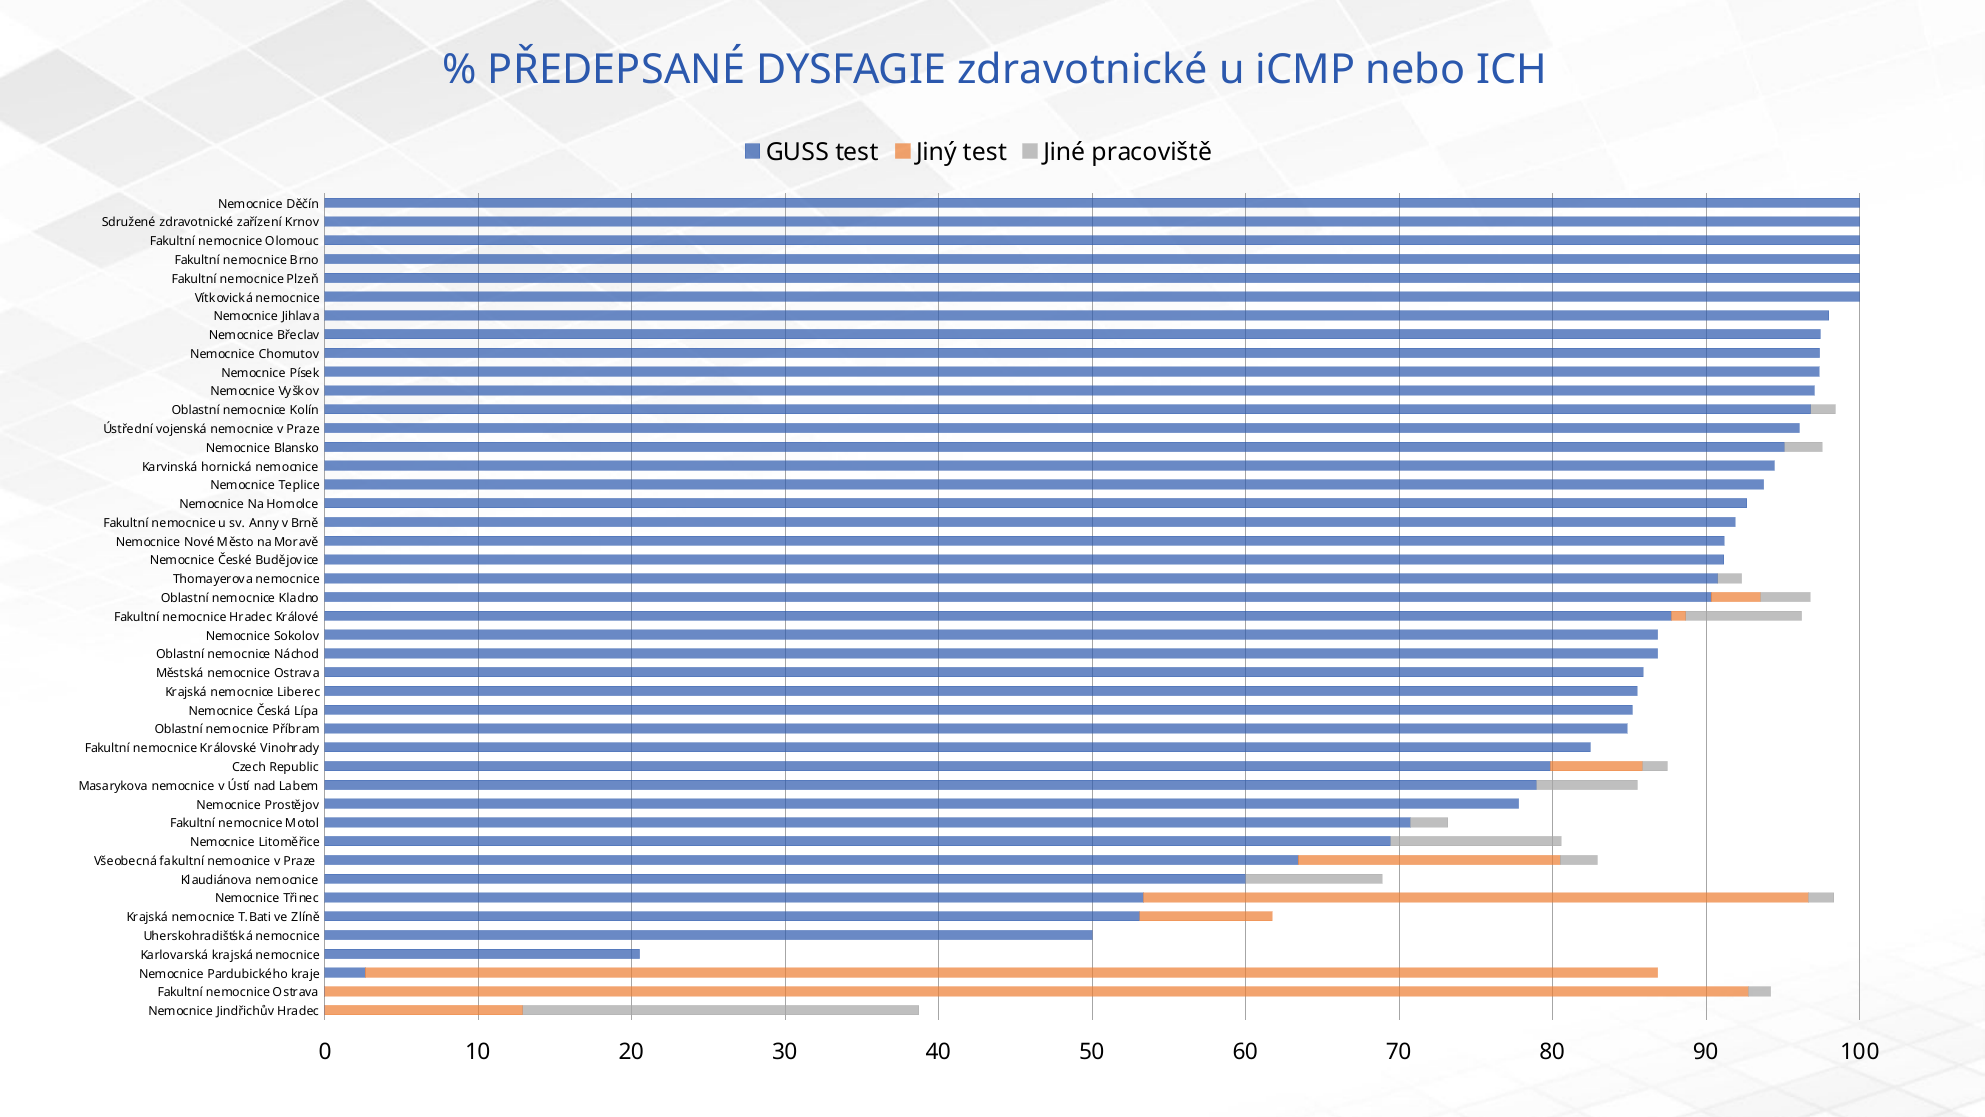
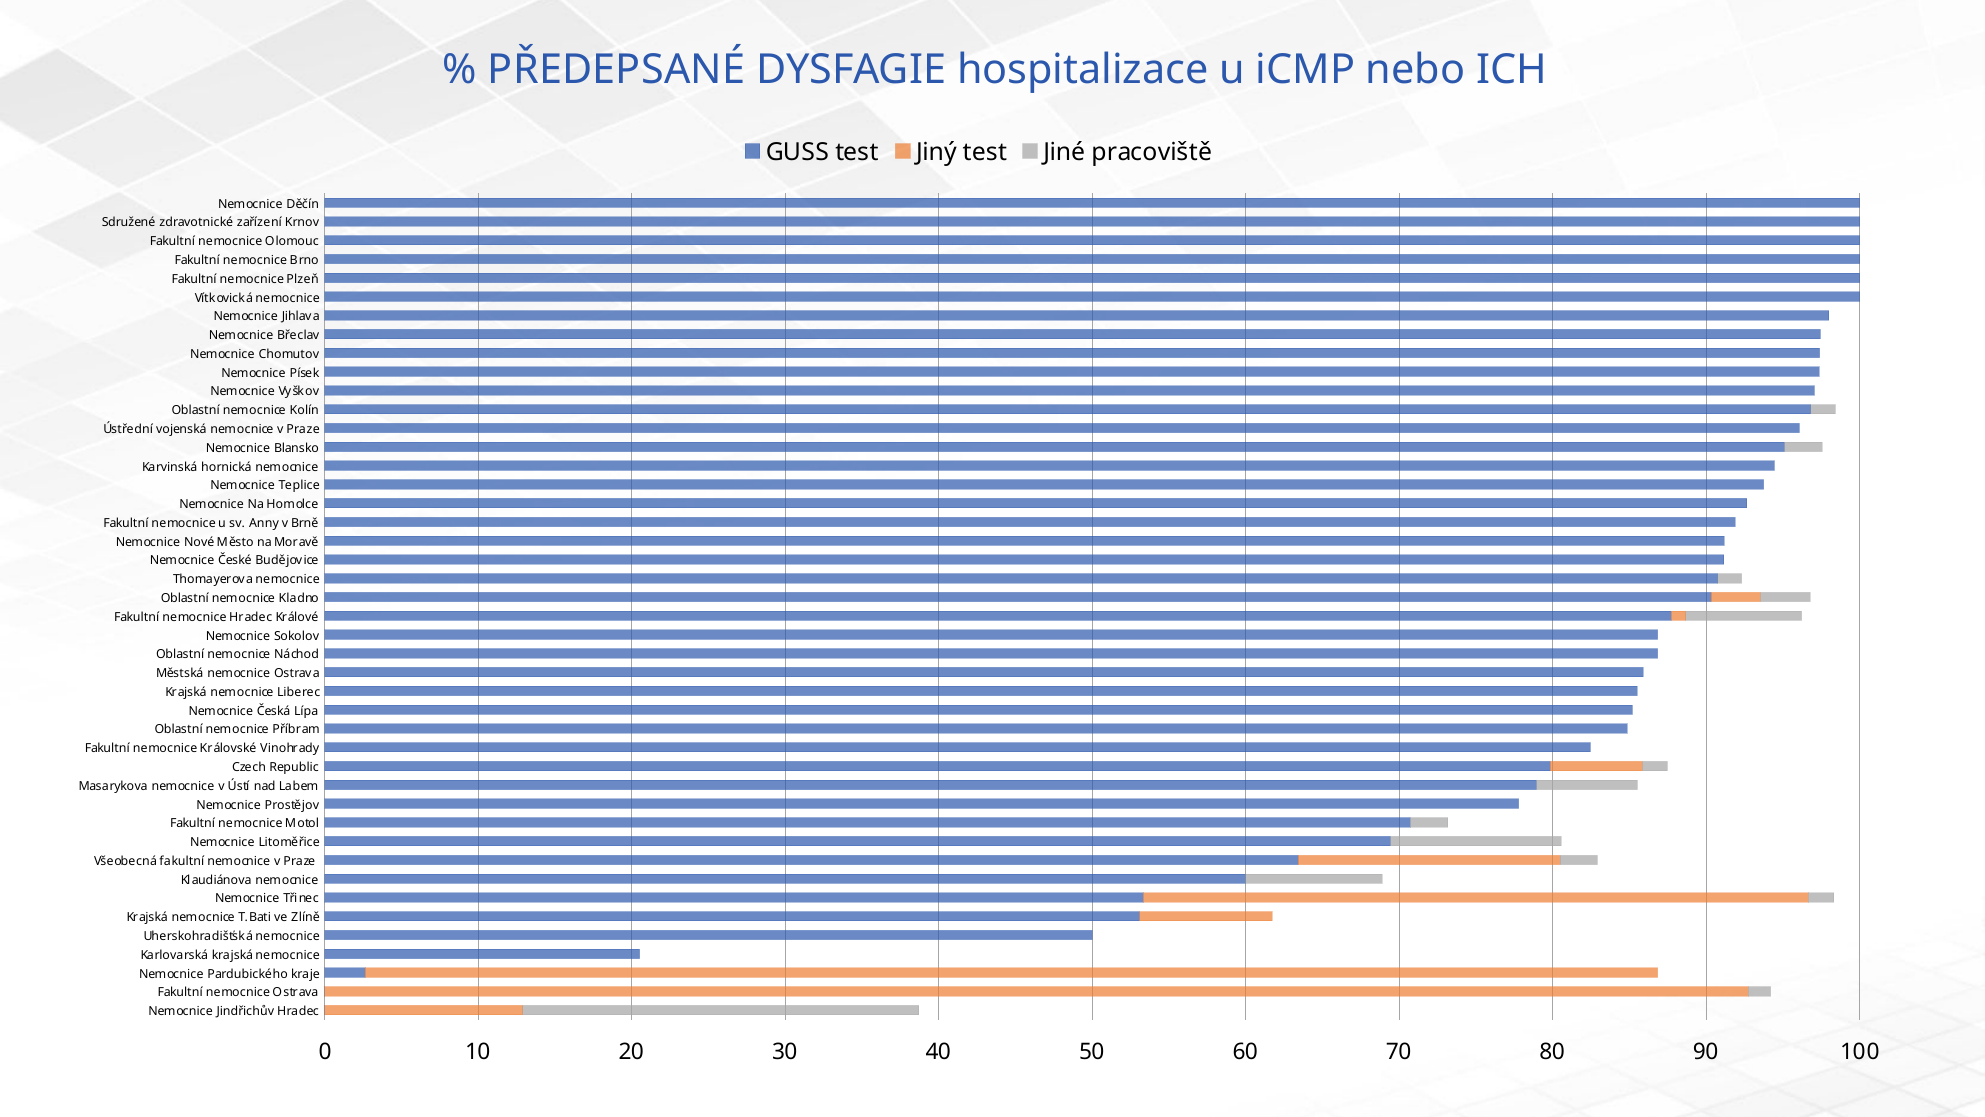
DYSFAGIE zdravotnické: zdravotnické -> hospitalizace (1083, 70)
